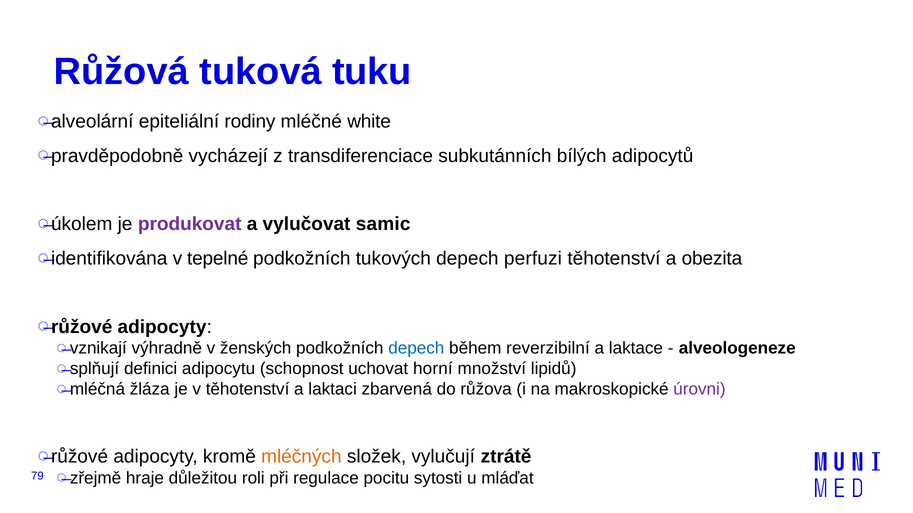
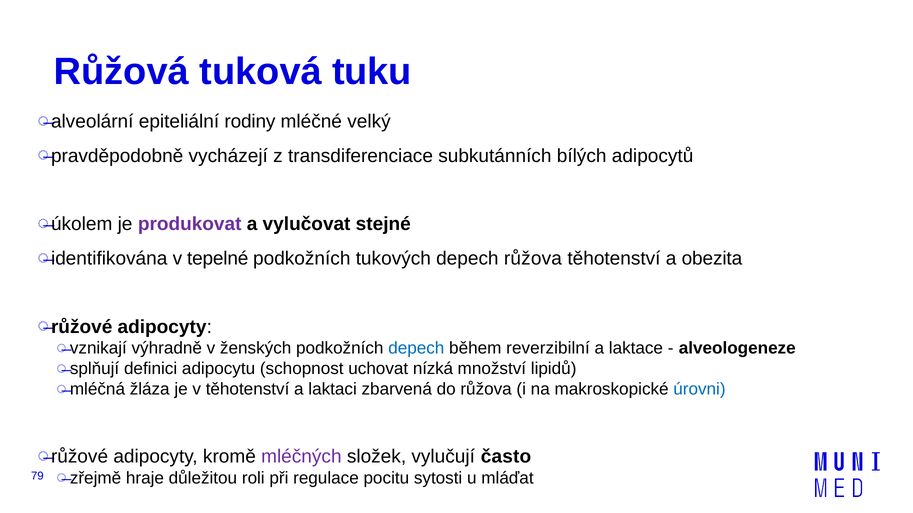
white: white -> velký (369, 122)
samic: samic -> stejné (383, 224)
depech perfuzi: perfuzi -> růžova (533, 259)
horní: horní -> nízká (433, 369)
úrovni colour: purple -> blue (699, 390)
mléčných colour: orange -> purple (301, 457)
ztrátě: ztrátě -> často (506, 457)
